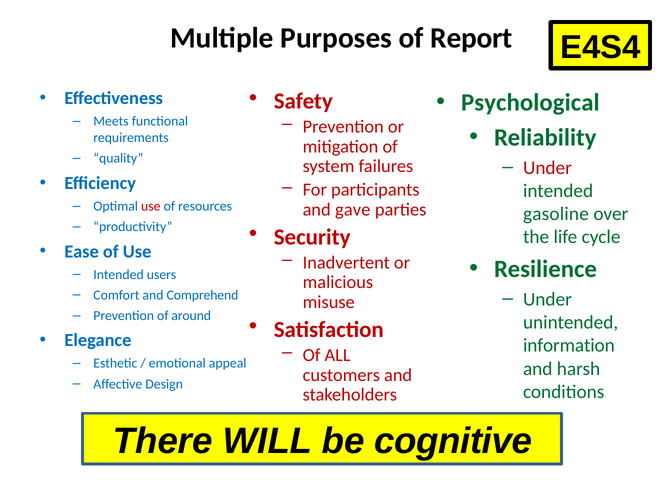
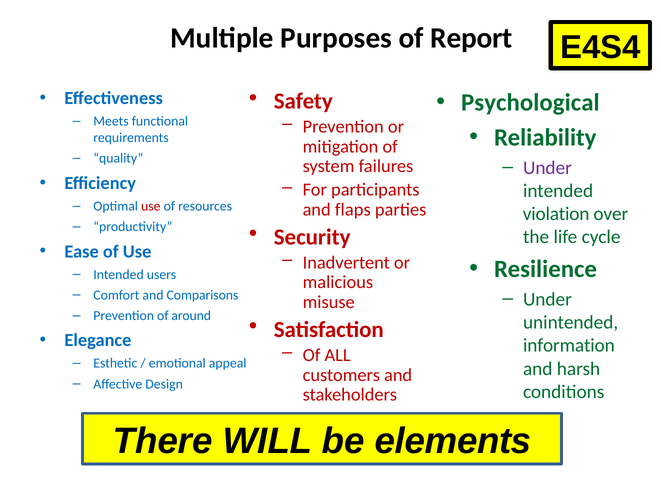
Under colour: red -> purple (547, 168)
gave: gave -> flaps (353, 210)
gasoline: gasoline -> violation (556, 214)
Comprehend: Comprehend -> Comparisons (202, 295)
cognitive: cognitive -> elements (453, 441)
